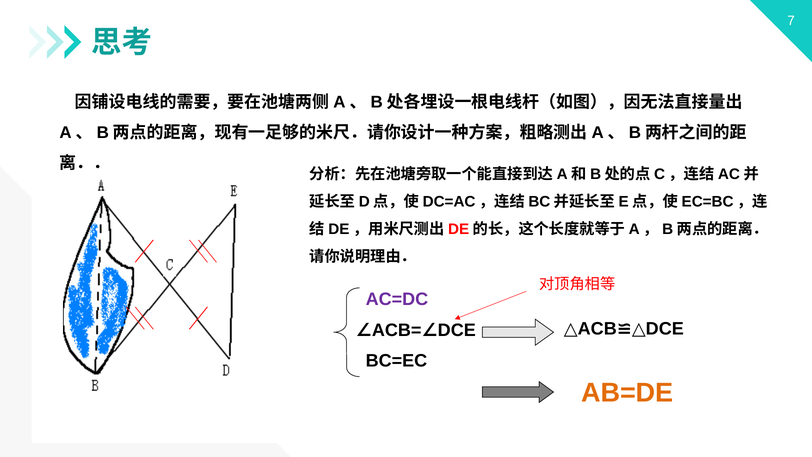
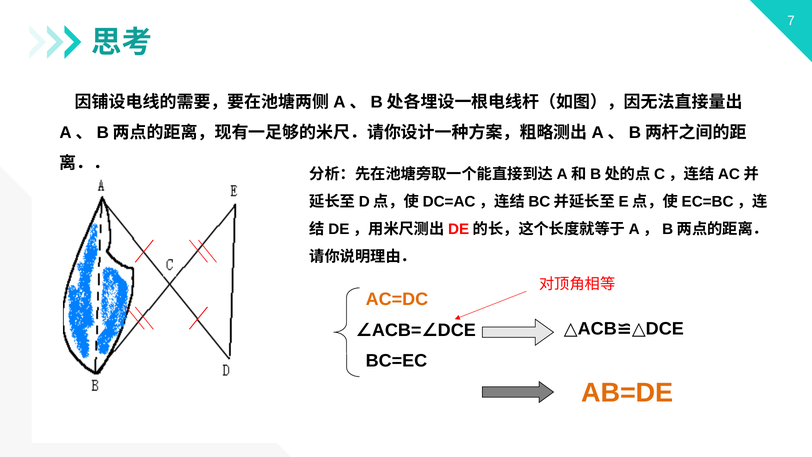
AC=DC colour: purple -> orange (397, 299)
